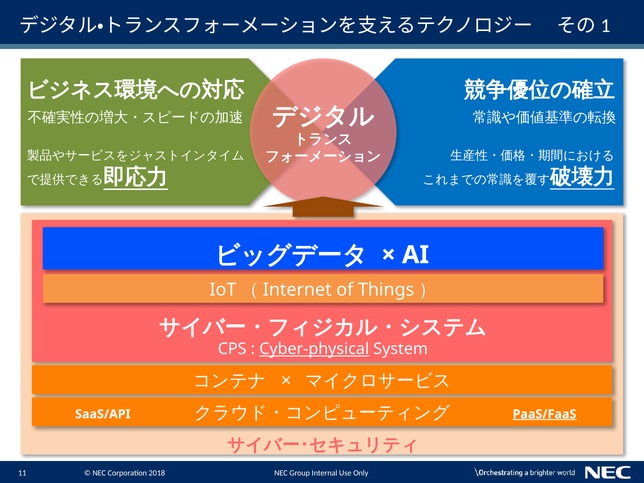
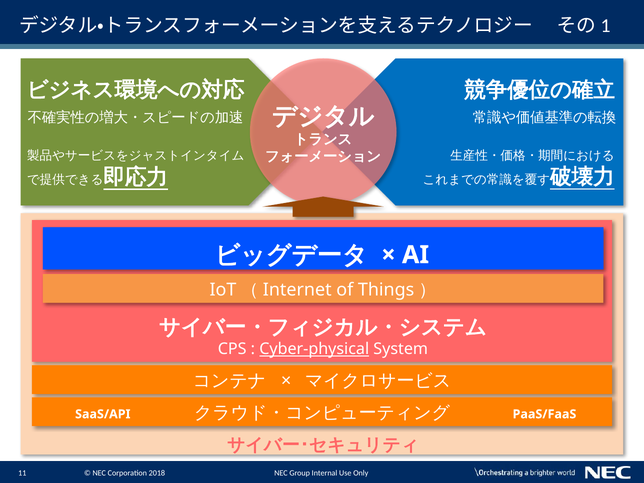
PaaS/FaaS underline: present -> none (544, 414)
